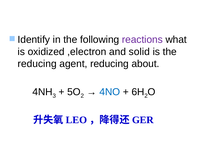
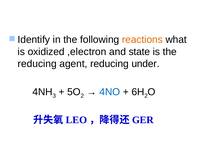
reactions colour: purple -> orange (142, 40)
solid: solid -> state (139, 52)
about: about -> under (146, 64)
